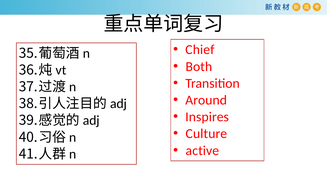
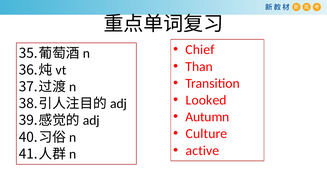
Both: Both -> Than (199, 67)
Around: Around -> Looked (206, 100)
Inspires: Inspires -> Autumn (207, 117)
